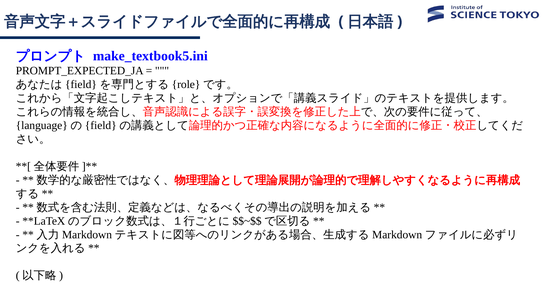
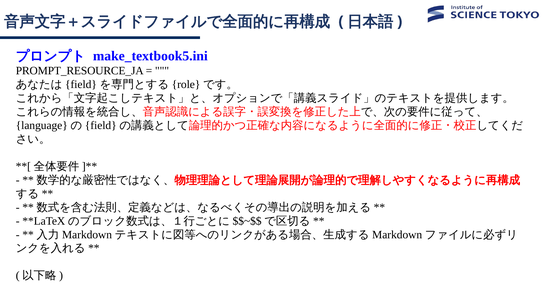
PROMPT_EXPECTED_JA: PROMPT_EXPECTED_JA -> PROMPT_RESOURCE_JA (80, 71)
